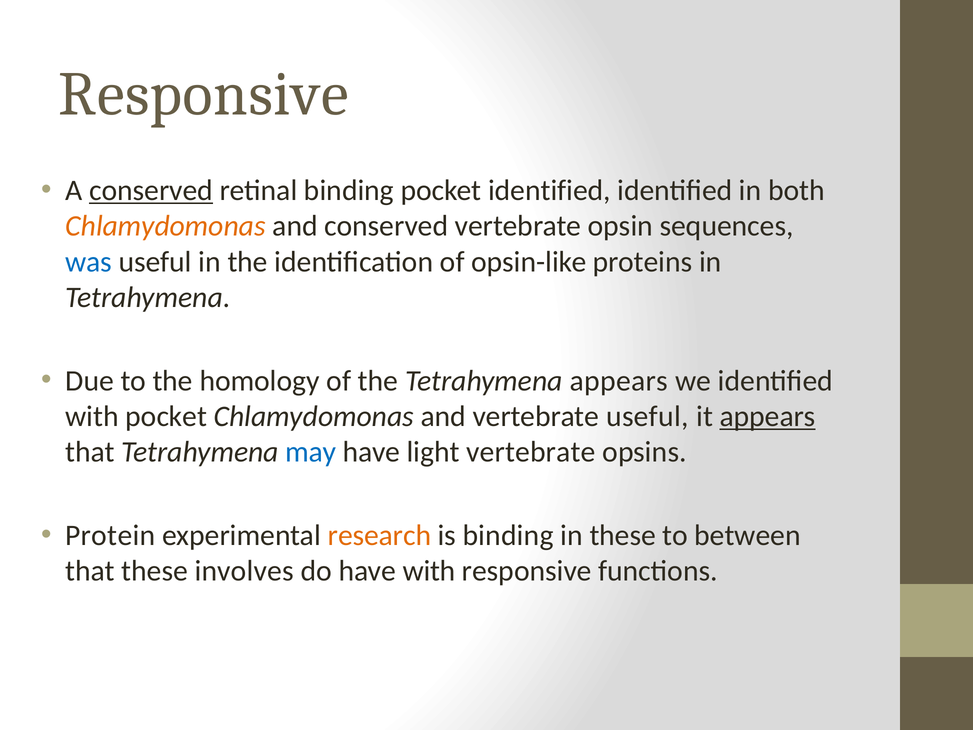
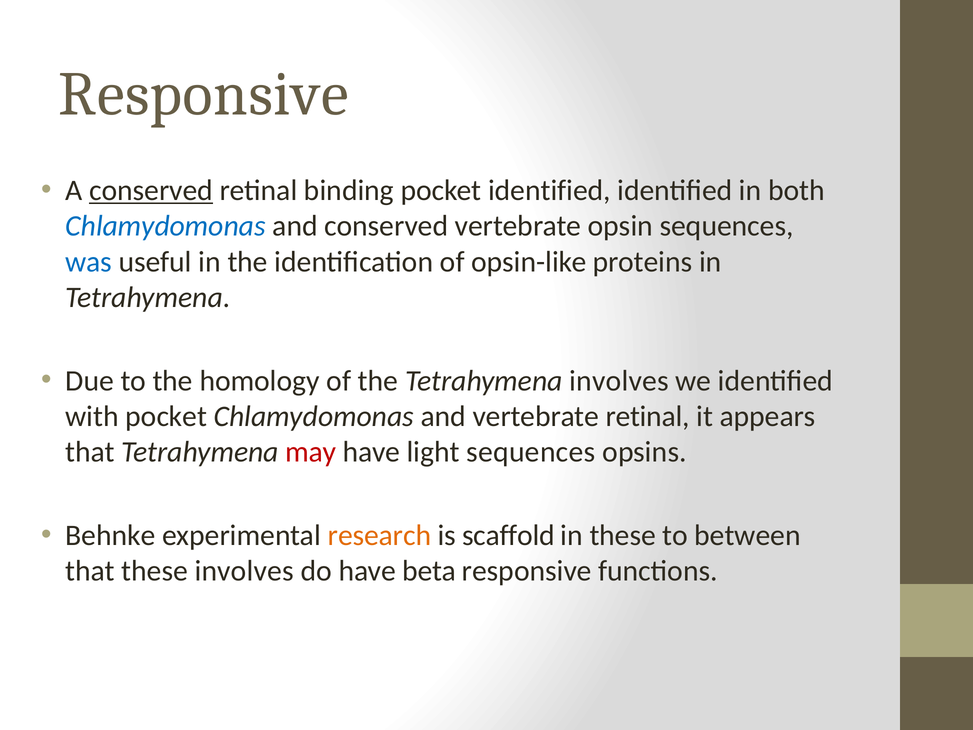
Chlamydomonas colour: orange -> blue (165, 226)
Tetrahymena appears: appears -> involves (619, 381)
vertebrate useful: useful -> retinal (648, 416)
appears underline: present -> none (768, 416)
may colour: blue -> red (311, 452)
light vertebrate: vertebrate -> sequences (531, 452)
Protein: Protein -> Behnke (110, 535)
is binding: binding -> scaffold (508, 535)
have with: with -> beta (429, 571)
